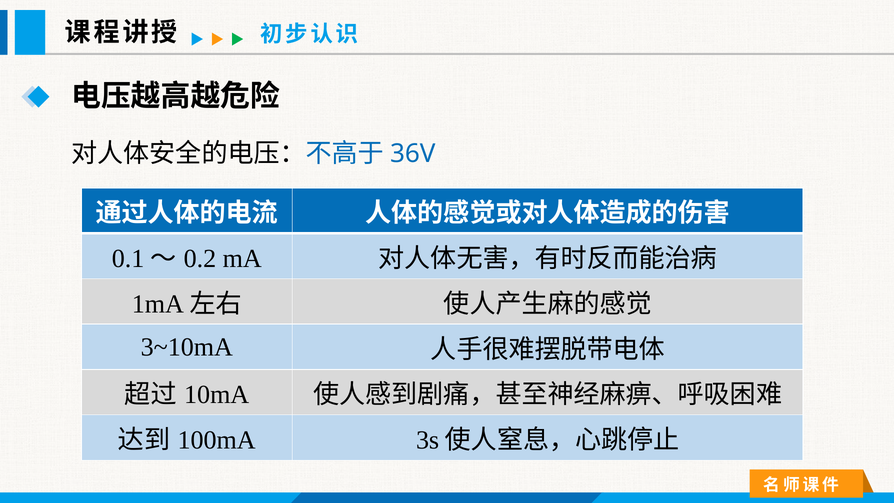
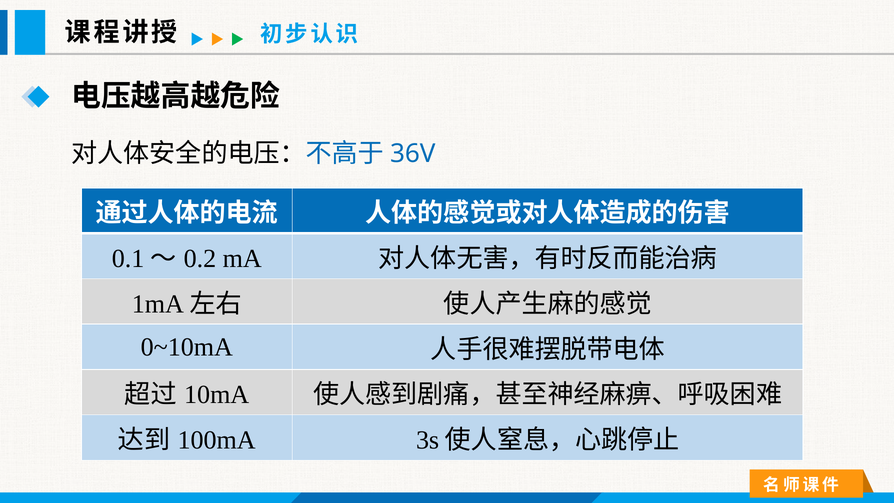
3~10mA: 3~10mA -> 0~10mA (187, 347)
